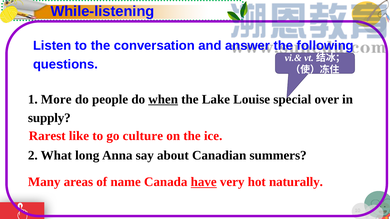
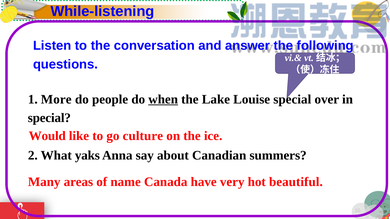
supply: supply -> special (49, 118)
Rarest: Rarest -> Would (47, 136)
long: long -> yaks (87, 156)
have underline: present -> none (204, 182)
naturally: naturally -> beautiful (296, 182)
